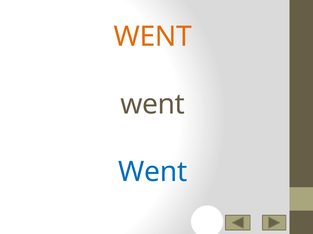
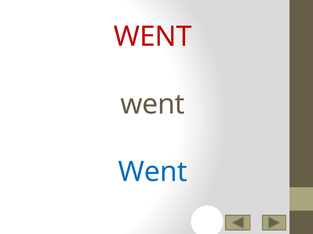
WENT colour: orange -> red (153, 37)
